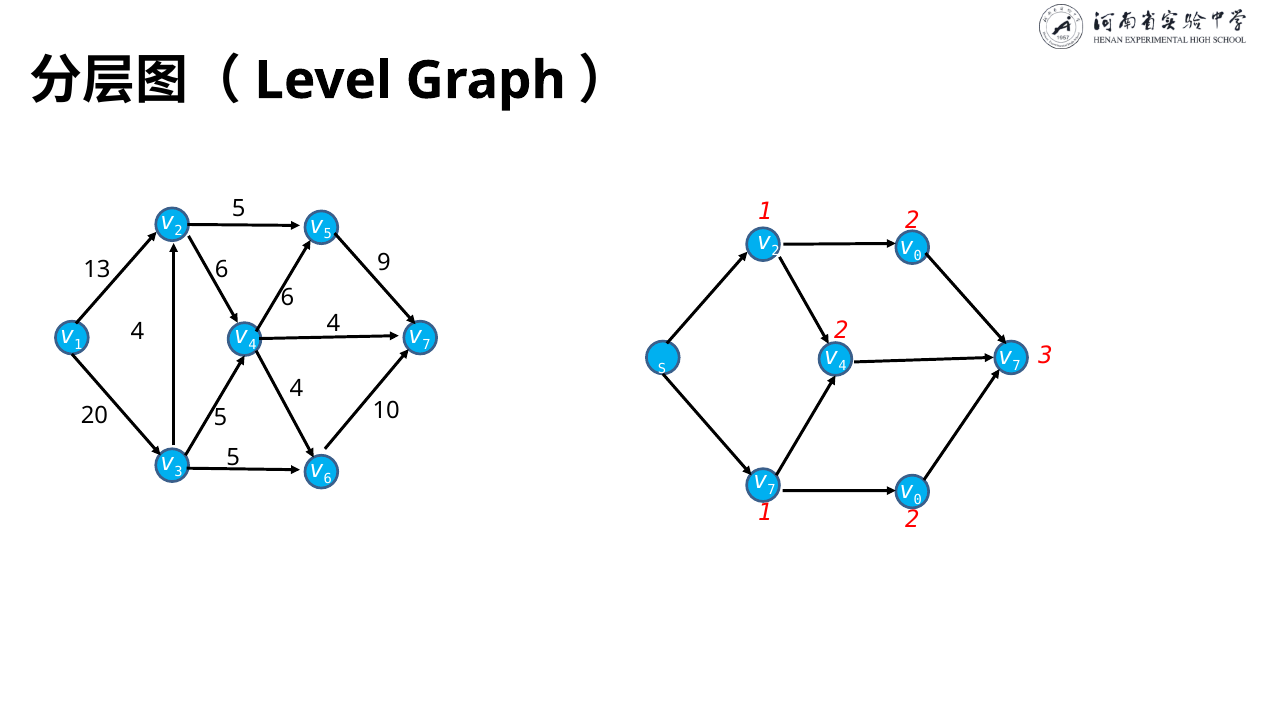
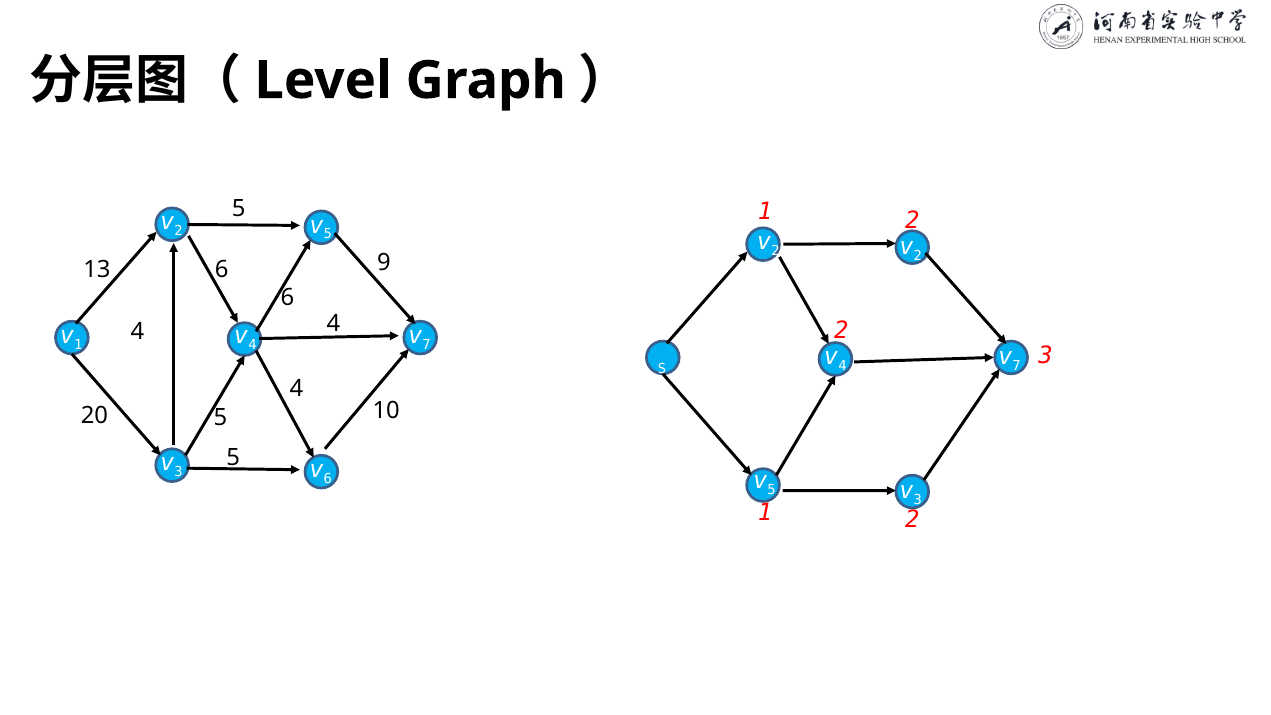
0: 0 -> 2 (918, 256)
7: 7 -> 5 (771, 490)
0: 0 -> 3 (918, 500)
